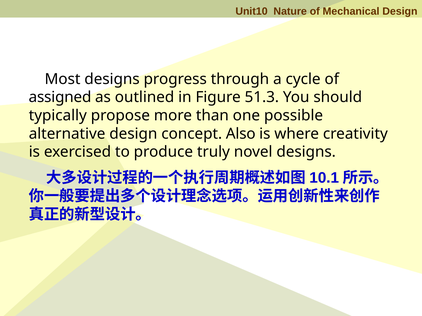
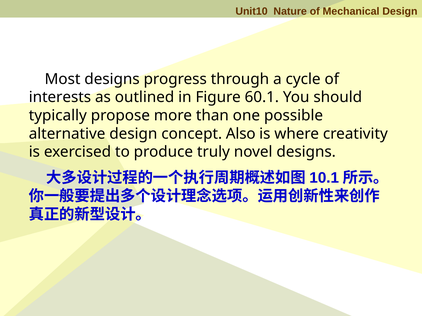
assigned: assigned -> interests (60, 97)
51.3: 51.3 -> 60.1 (262, 97)
